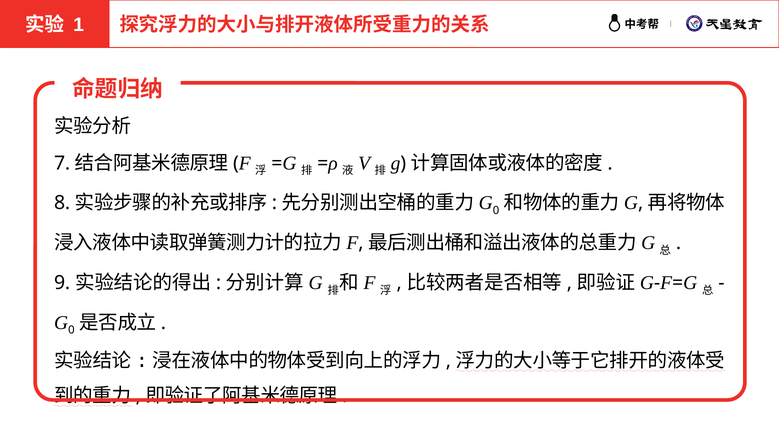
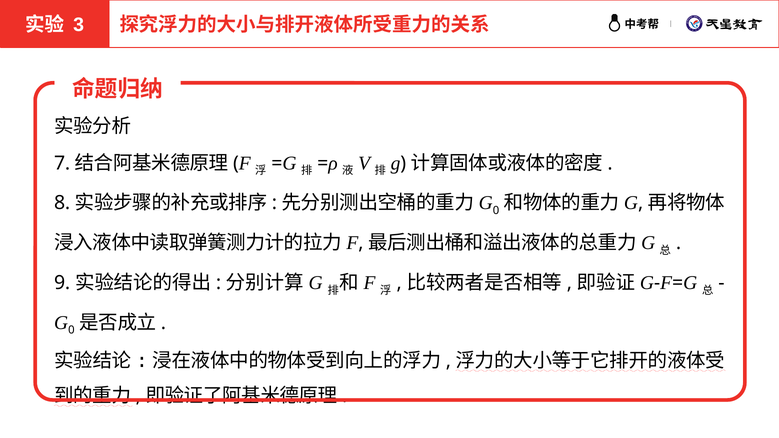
1: 1 -> 3 (79, 25)
